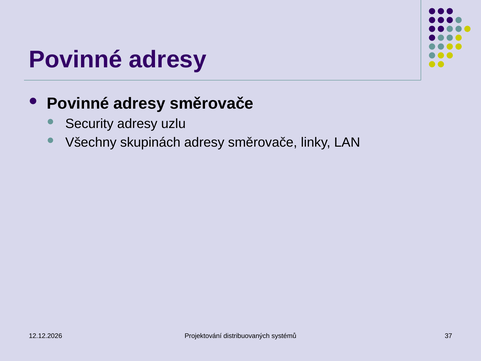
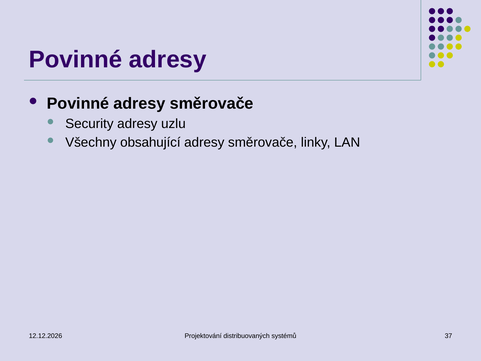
skupinách: skupinách -> obsahující (150, 142)
